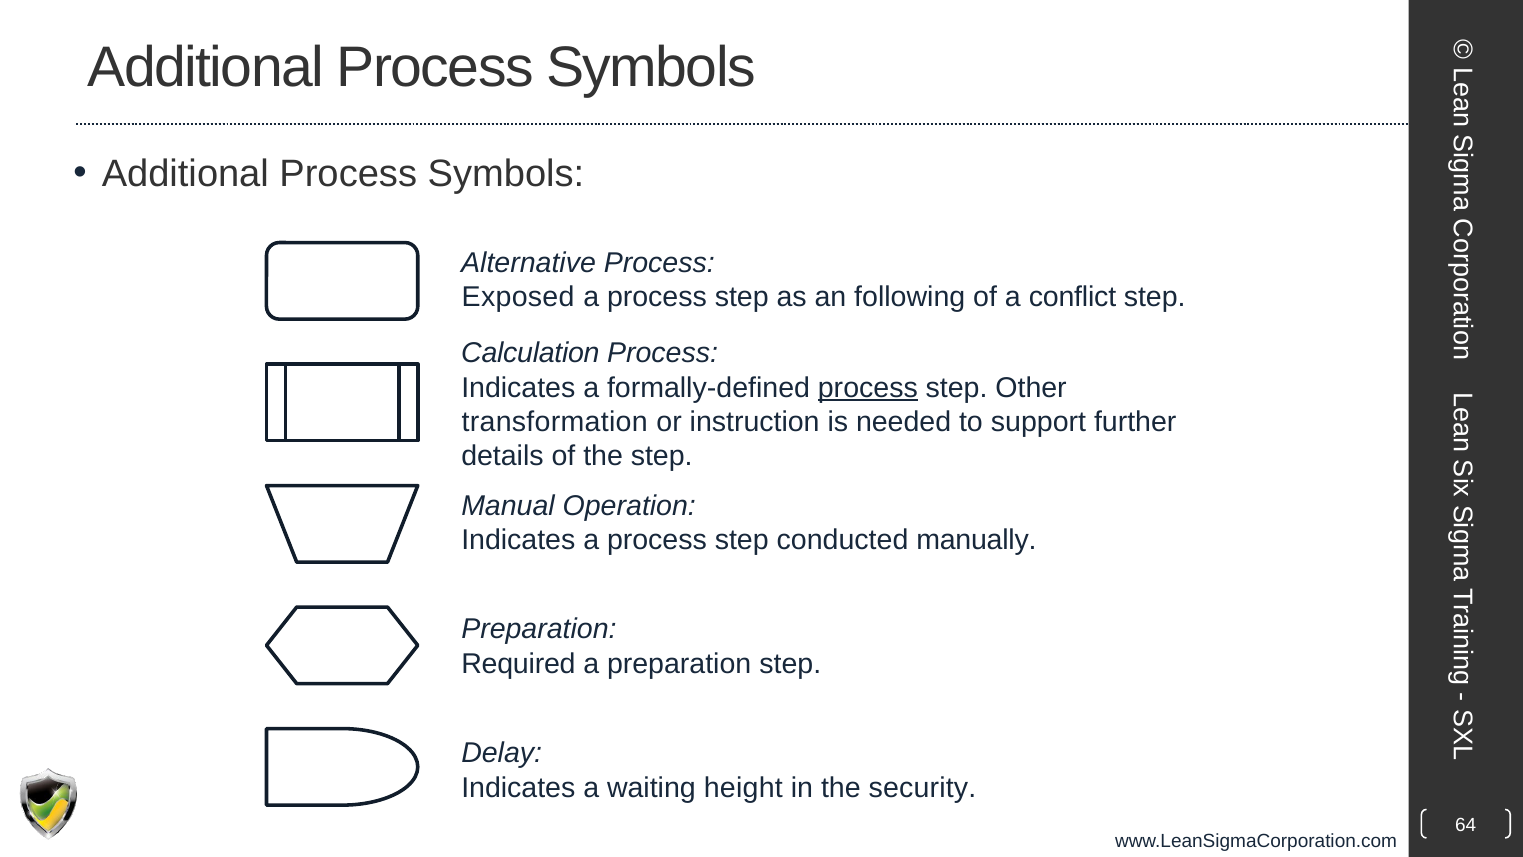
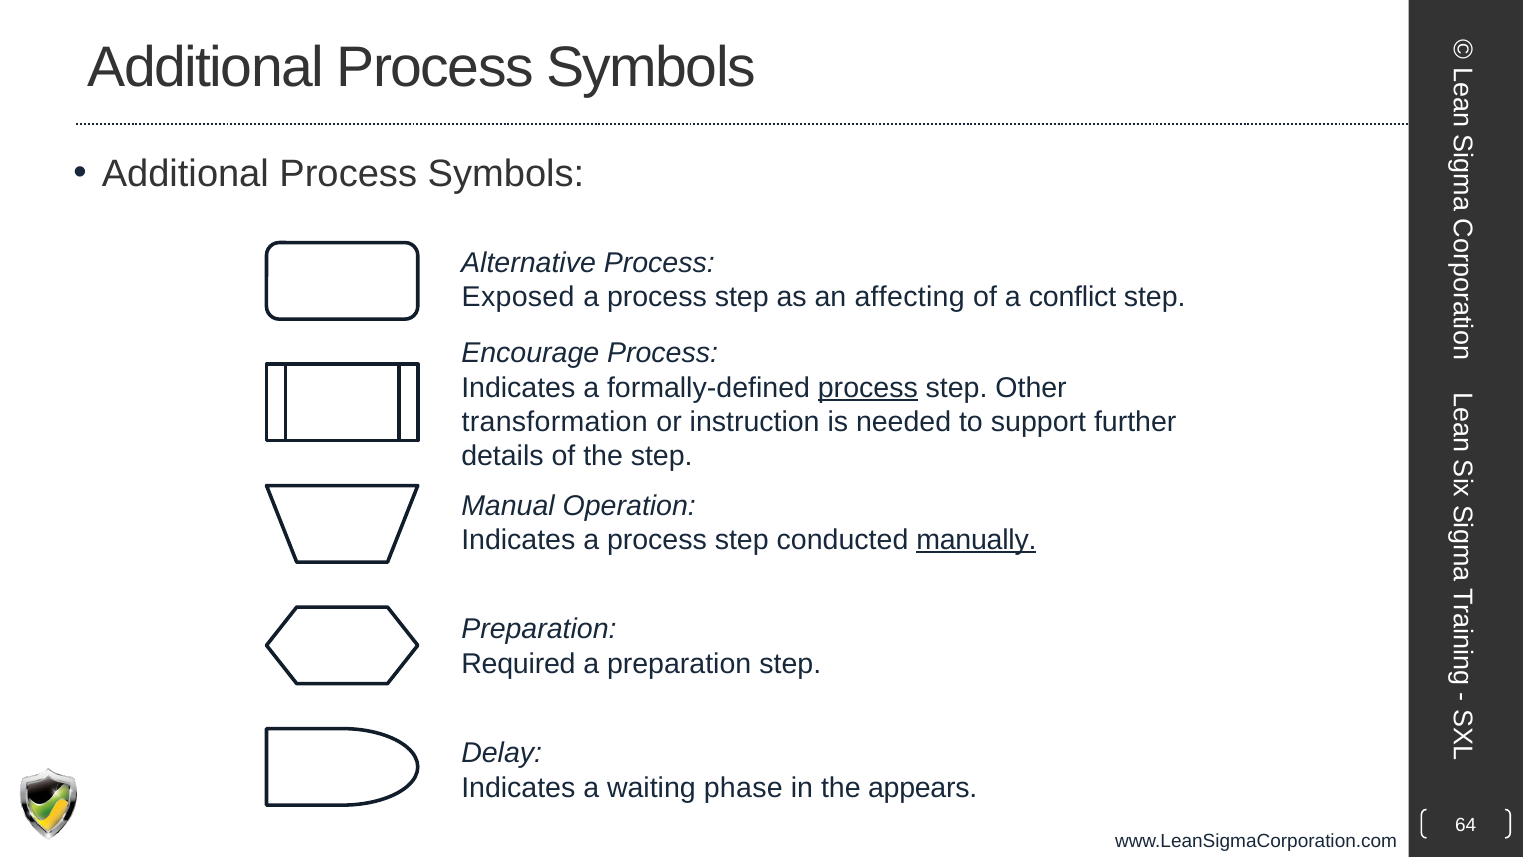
following: following -> affecting (910, 297)
Calculation: Calculation -> Encourage (530, 353)
manually underline: none -> present (976, 540)
height: height -> phase (743, 787)
security: security -> appears (923, 787)
